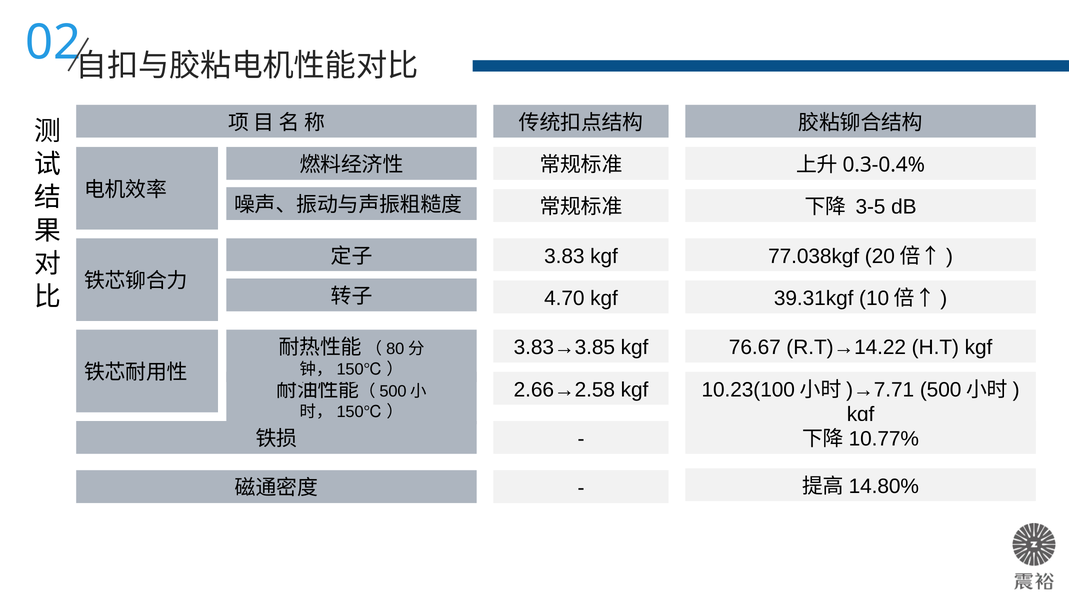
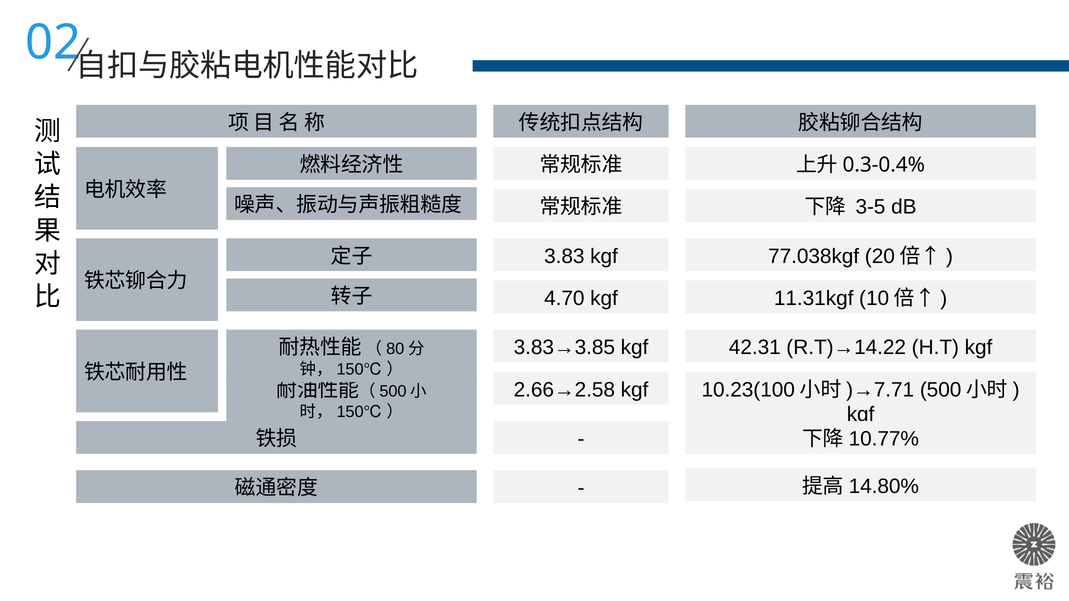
39.31kgf: 39.31kgf -> 11.31kgf (814, 298)
76.67: 76.67 -> 42.31 (755, 348)
